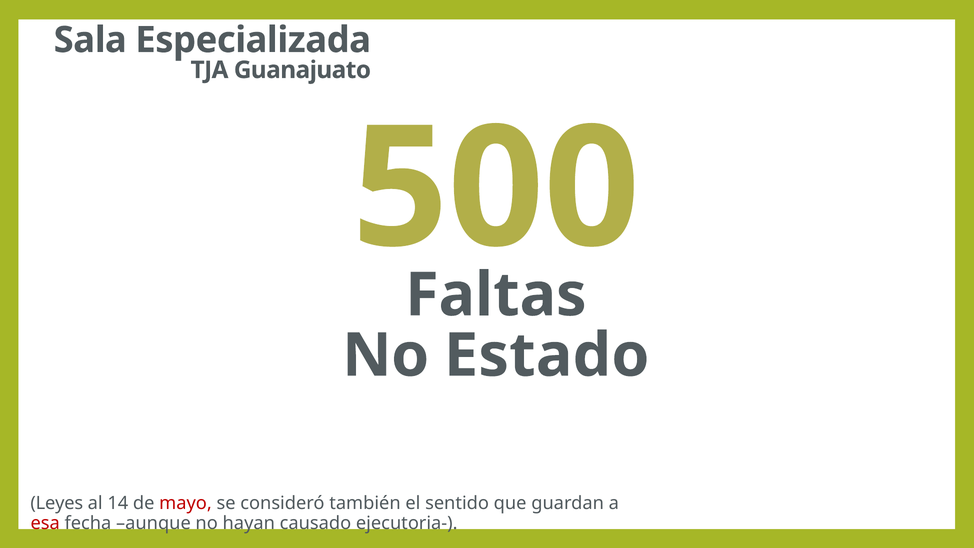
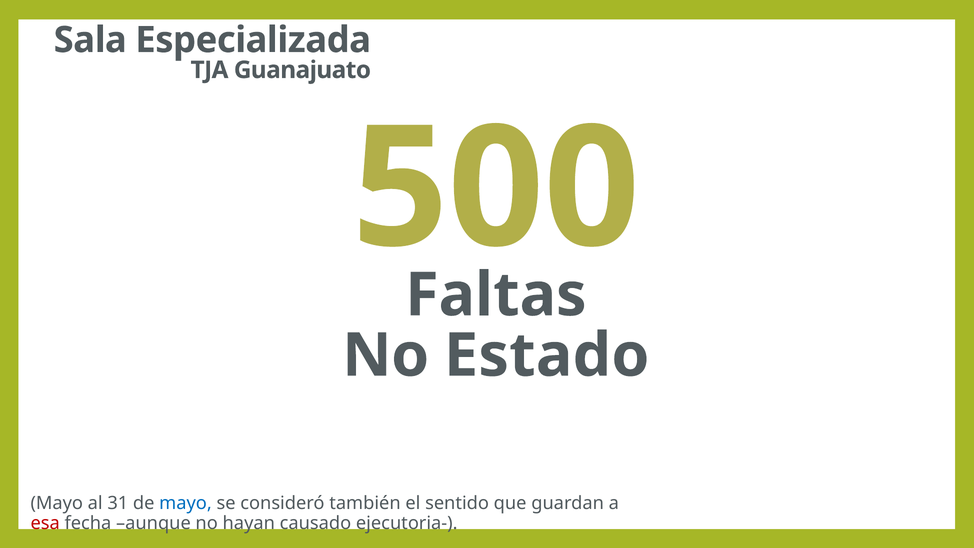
Leyes: Leyes -> Mayo (57, 503)
14: 14 -> 31 (118, 503)
mayo colour: red -> blue (186, 503)
